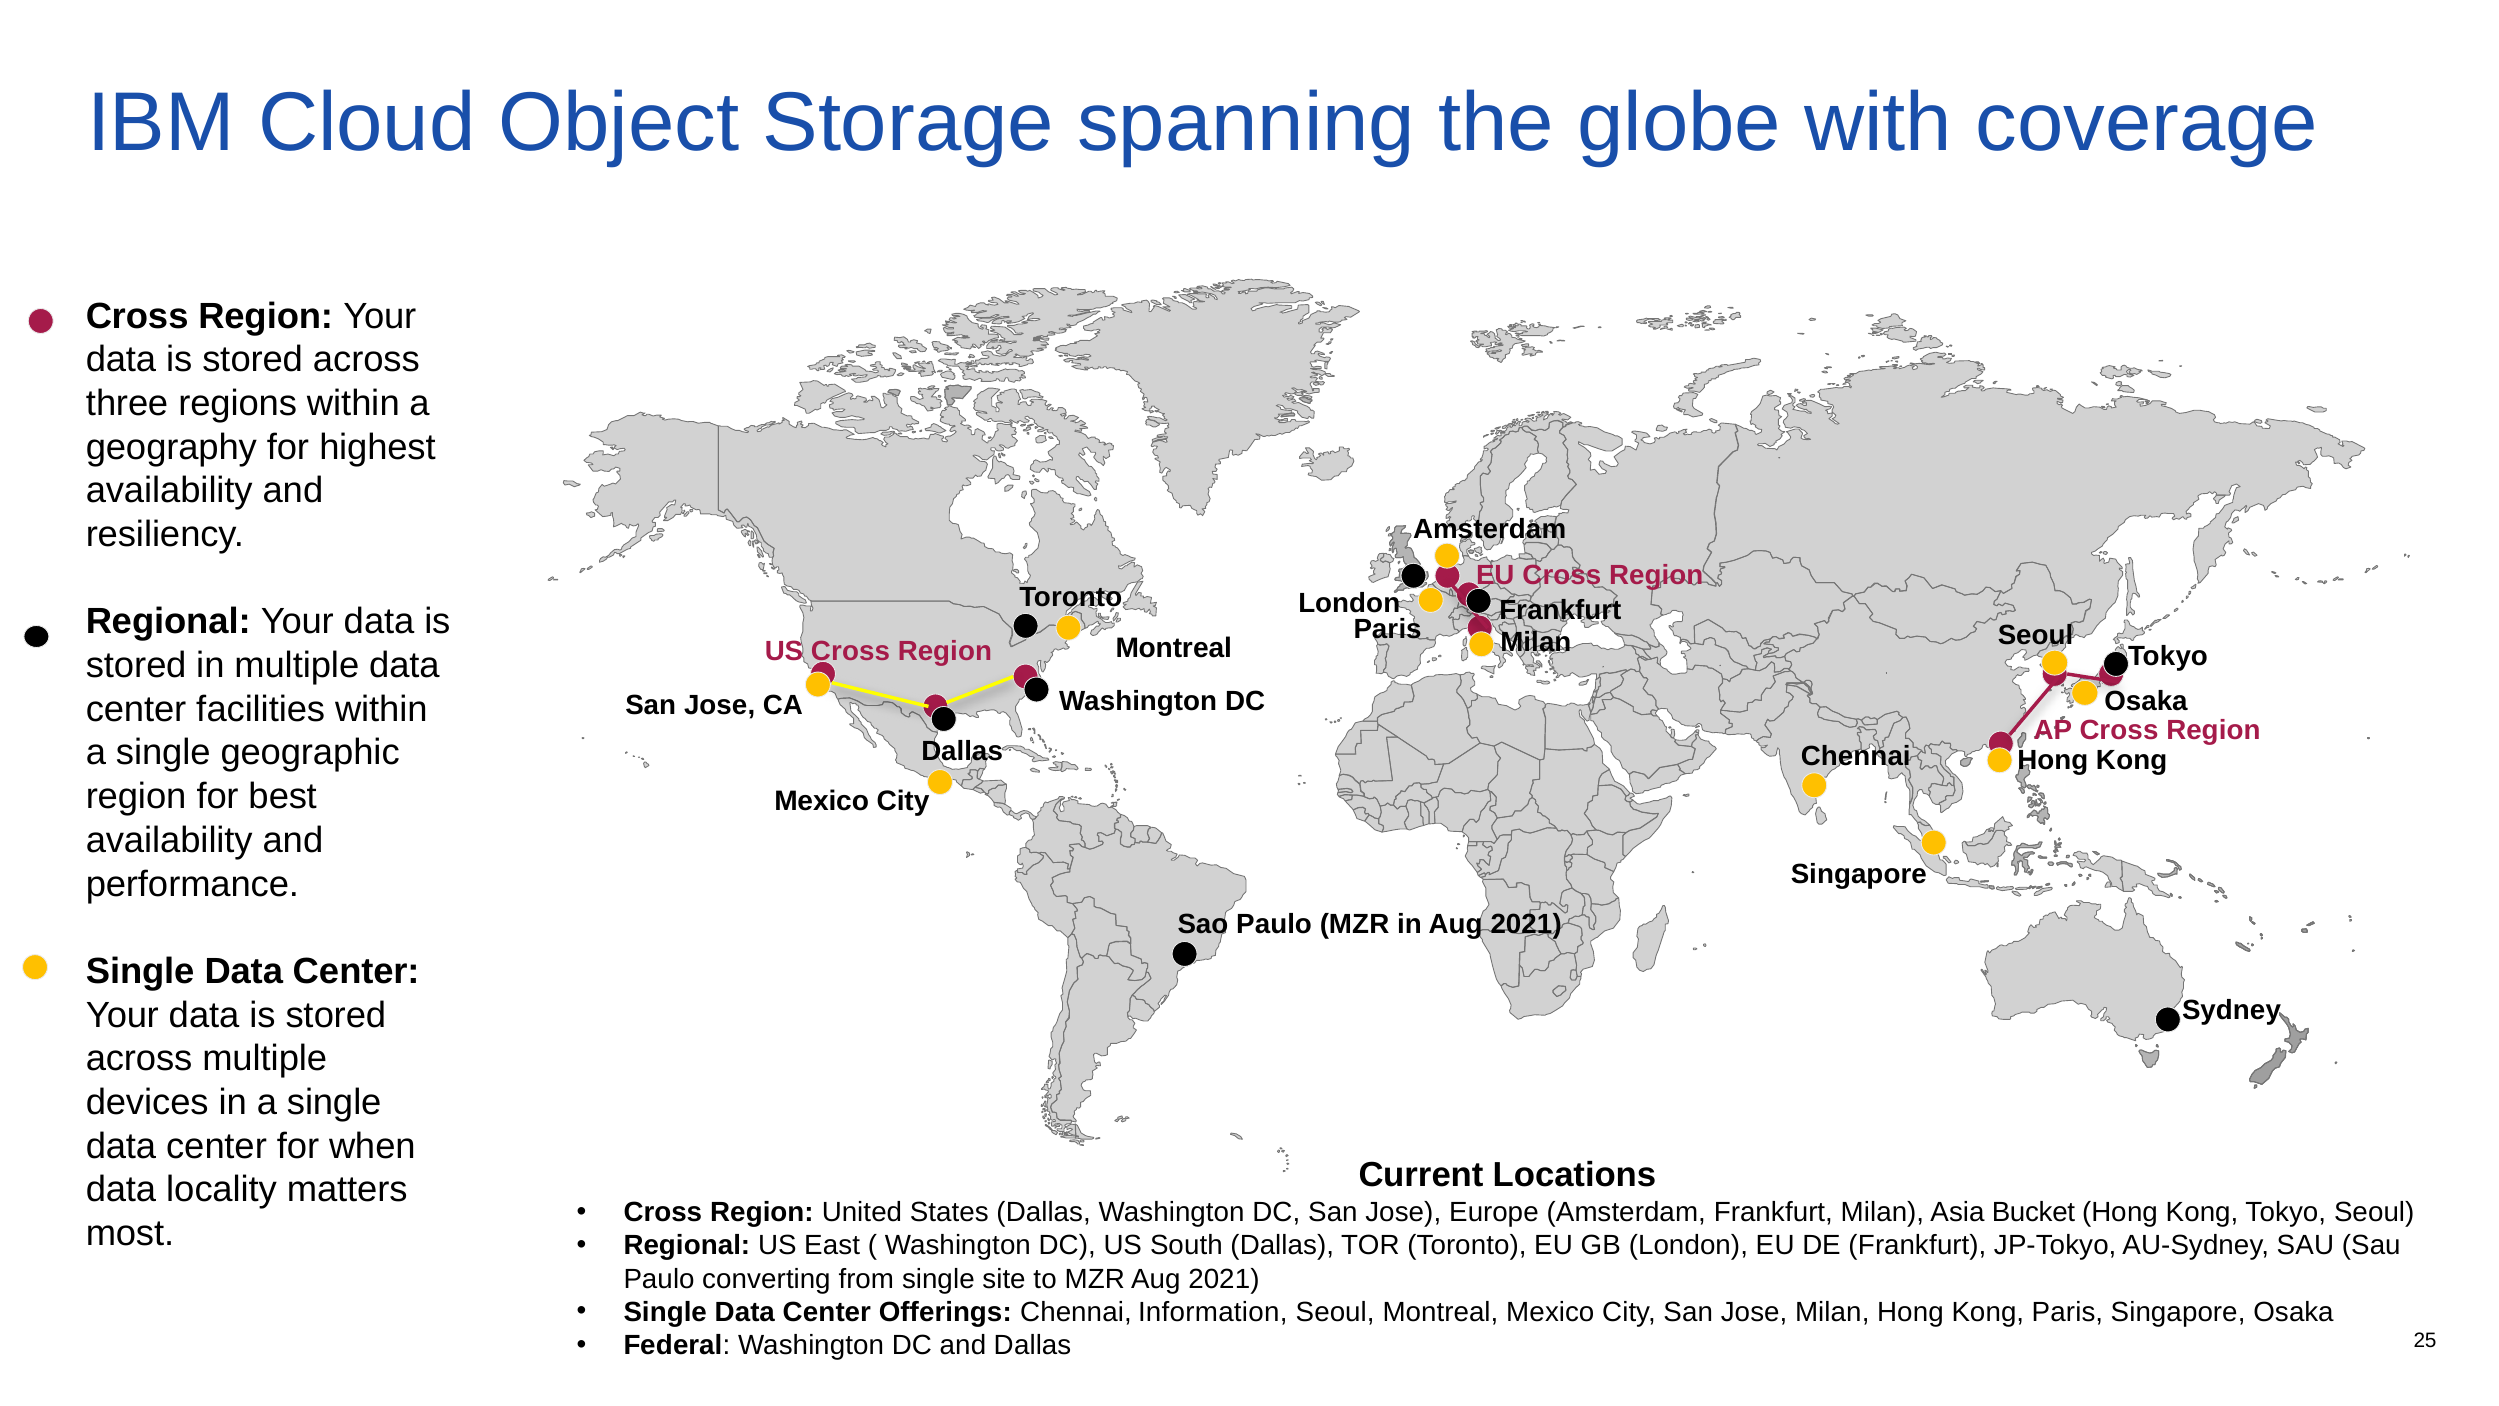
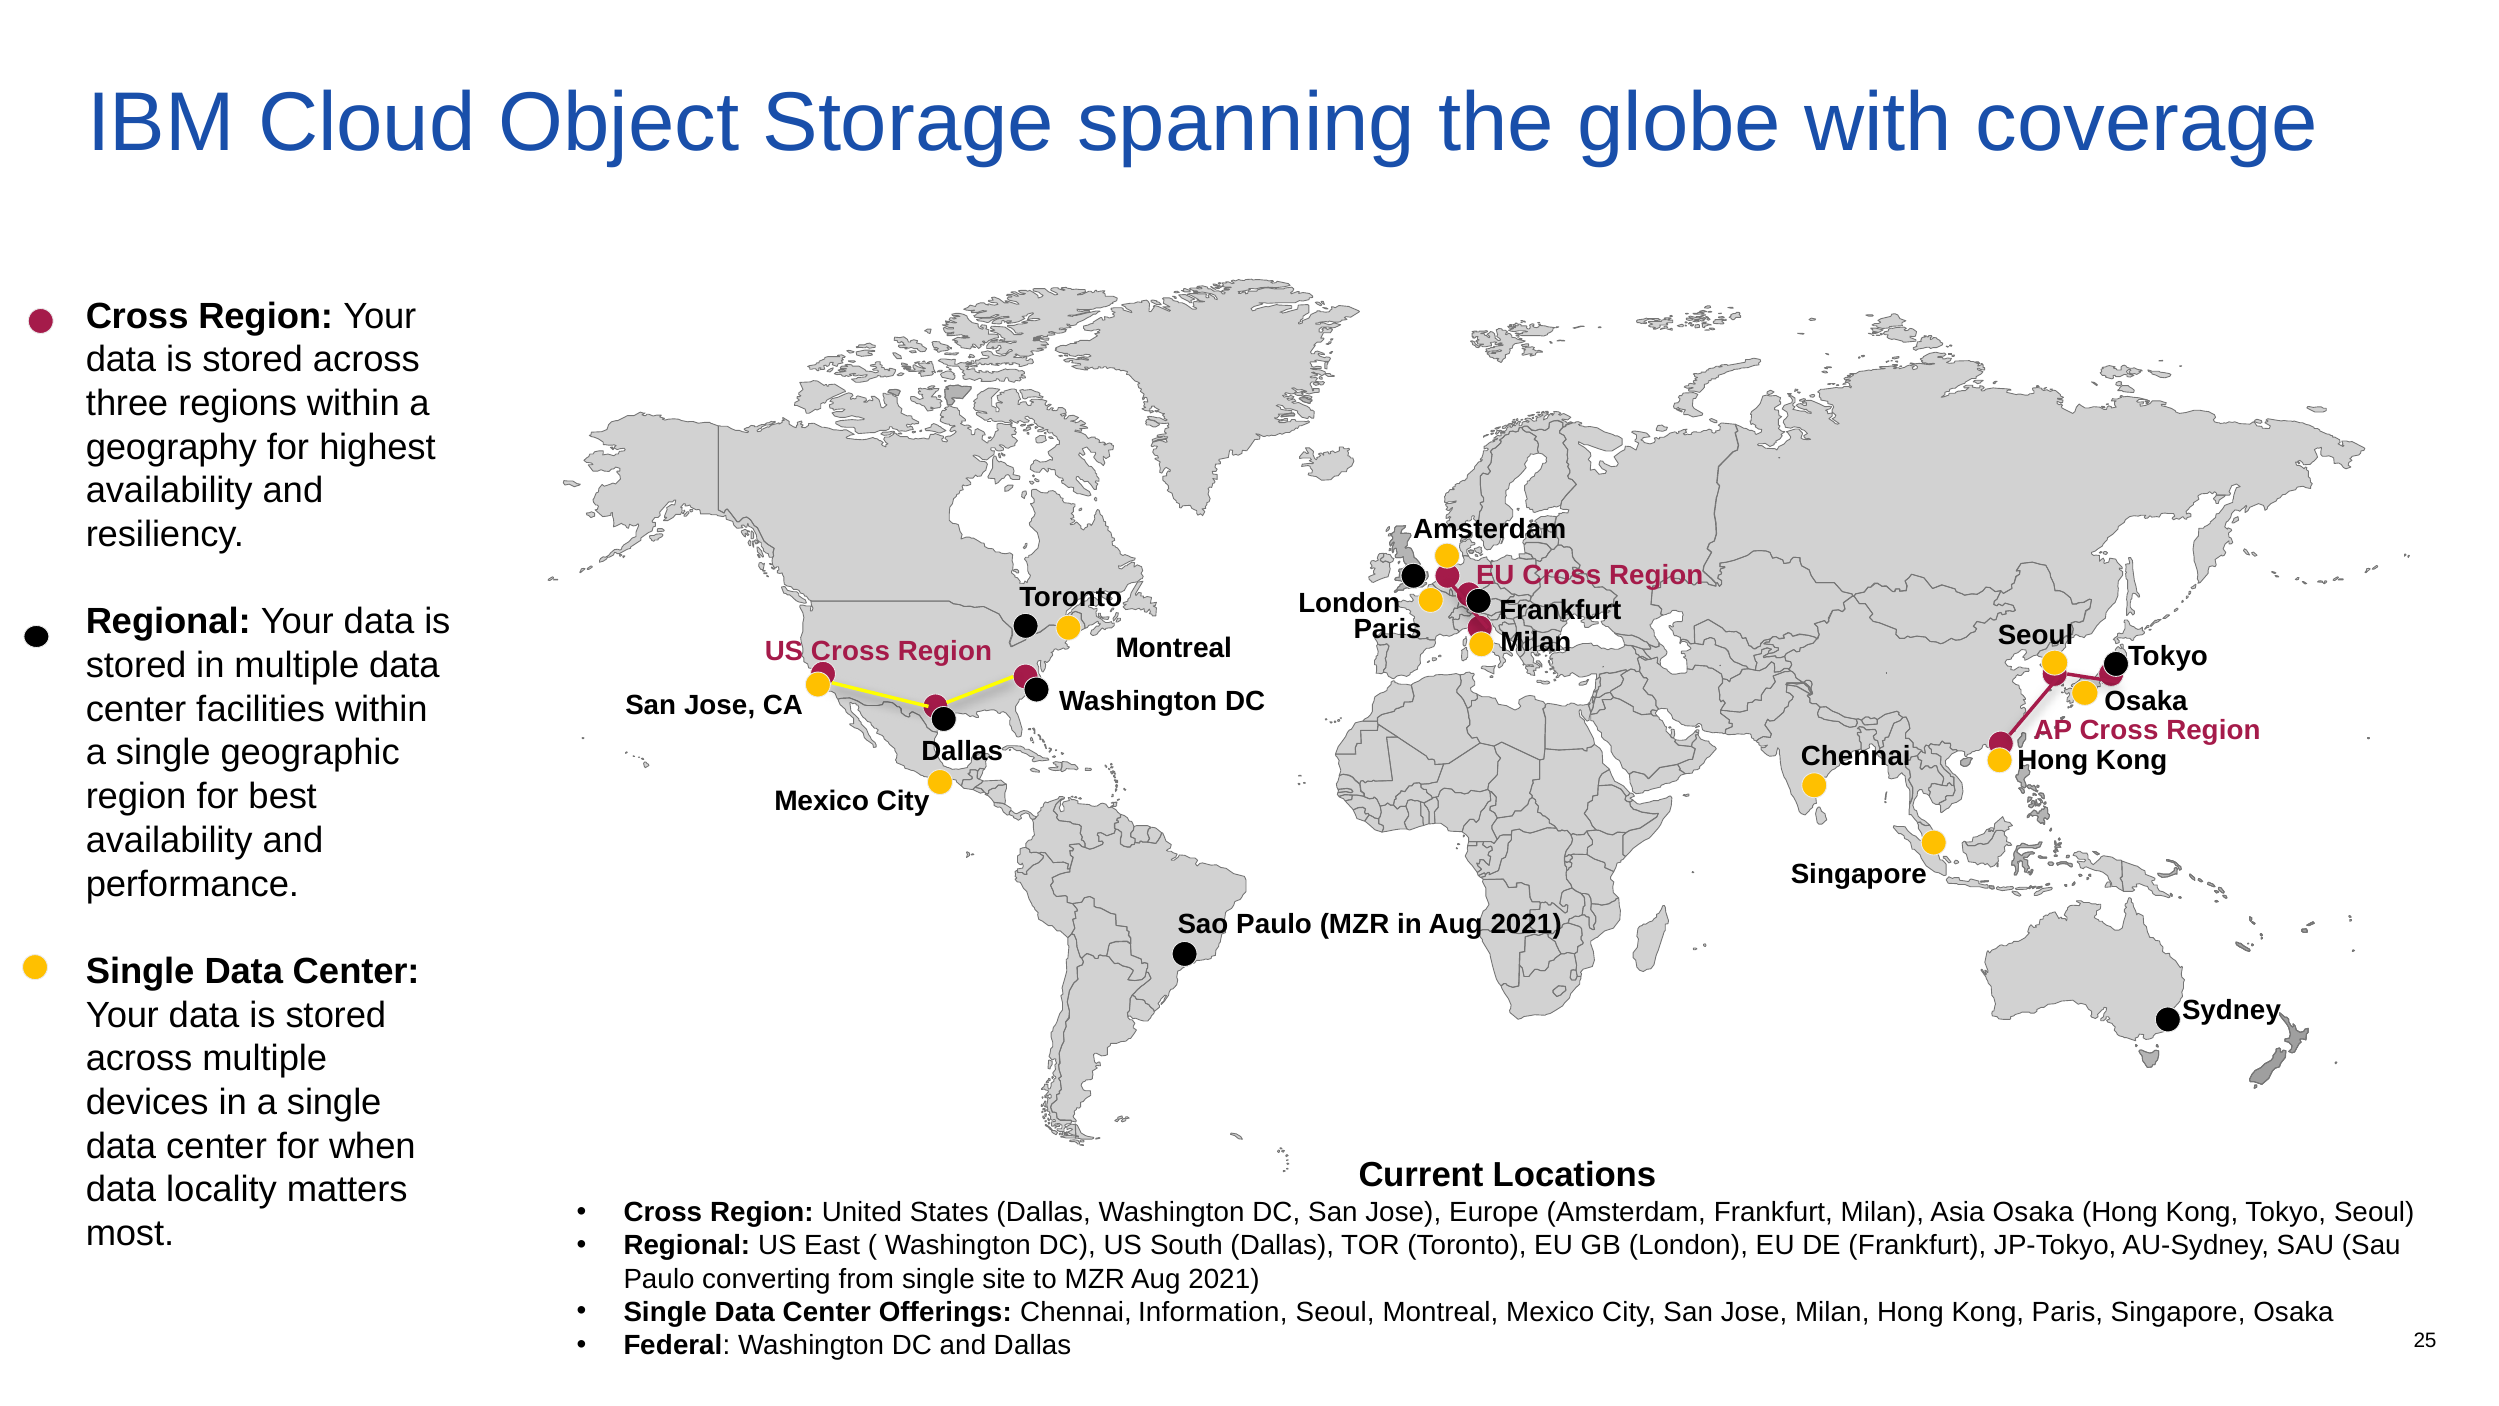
Asia Bucket: Bucket -> Osaka (2033, 1212)
